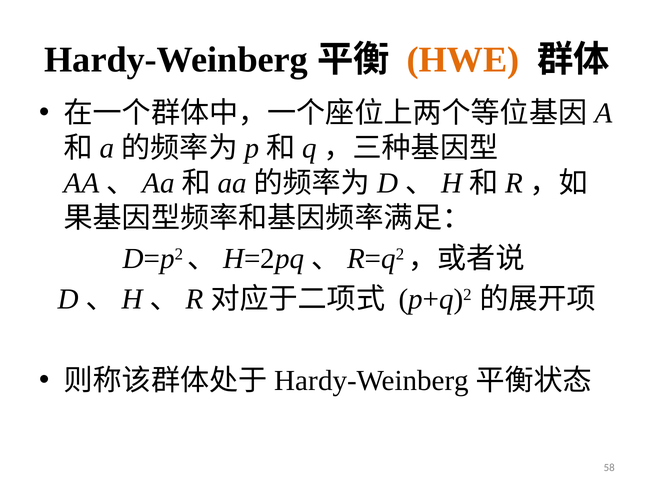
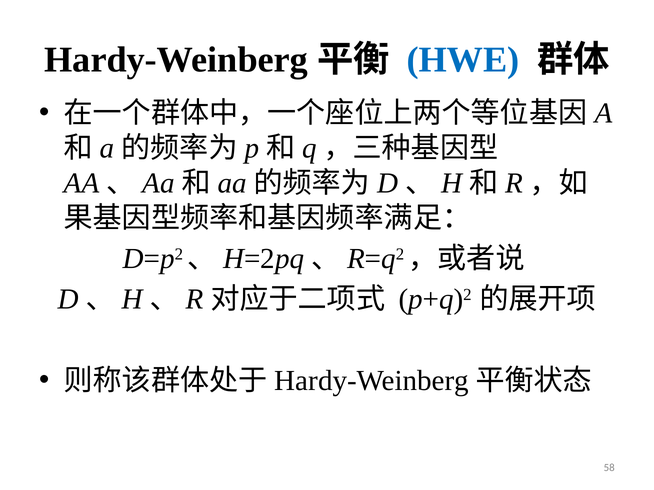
HWE colour: orange -> blue (463, 60)
